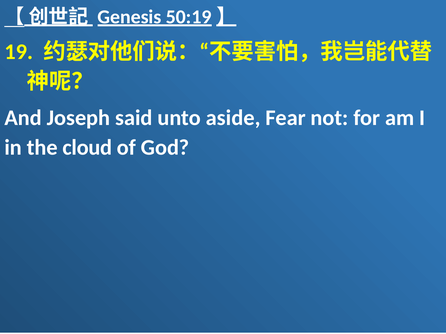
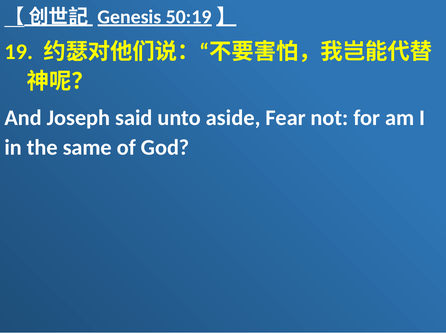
cloud: cloud -> same (87, 148)
